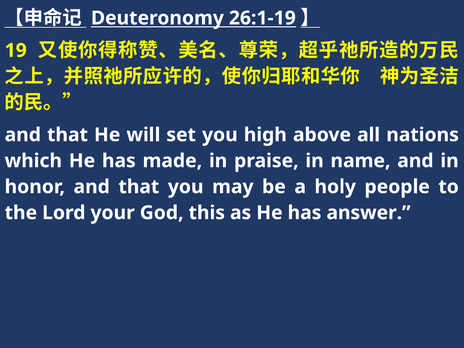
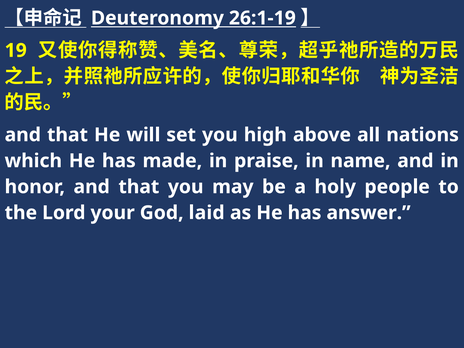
this: this -> laid (207, 213)
